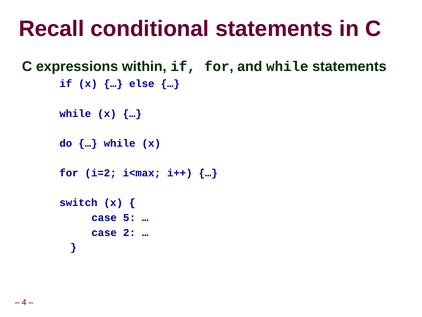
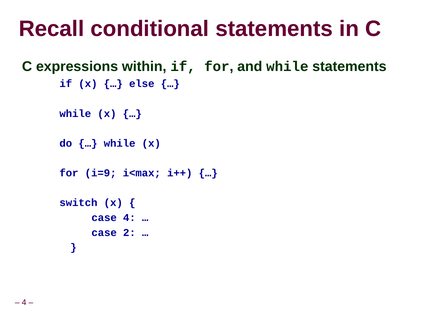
i=2: i=2 -> i=9 (101, 173)
case 5: 5 -> 4 (129, 217)
